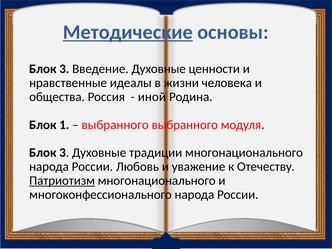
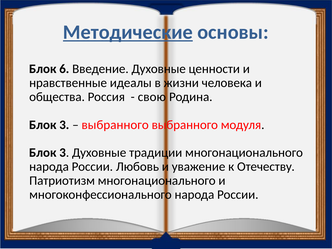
3: 3 -> 6 (64, 69)
иной: иной -> свою (152, 97)
1: 1 -> 3 (64, 125)
Патриотизм underline: present -> none (62, 181)
